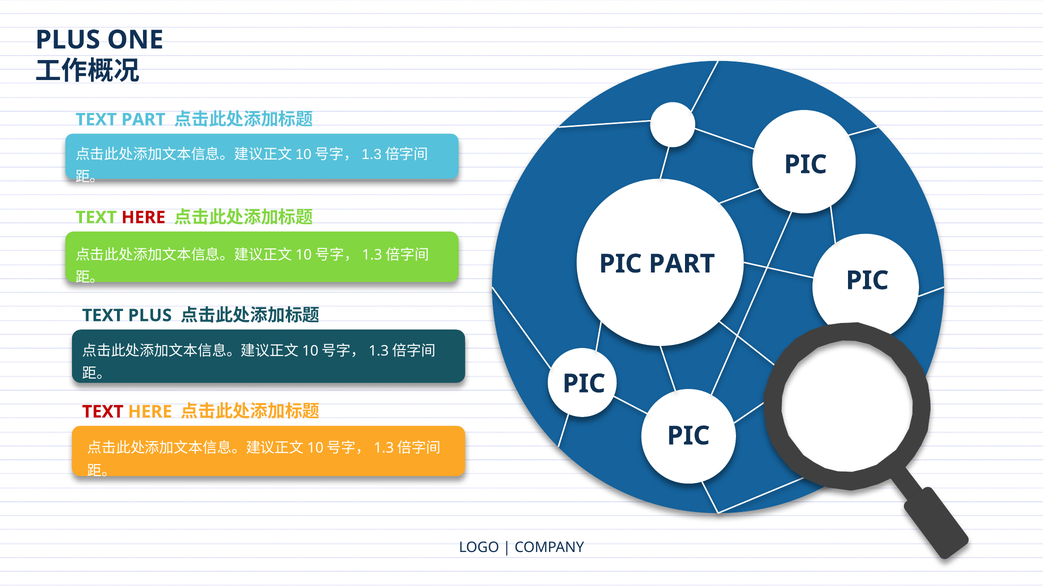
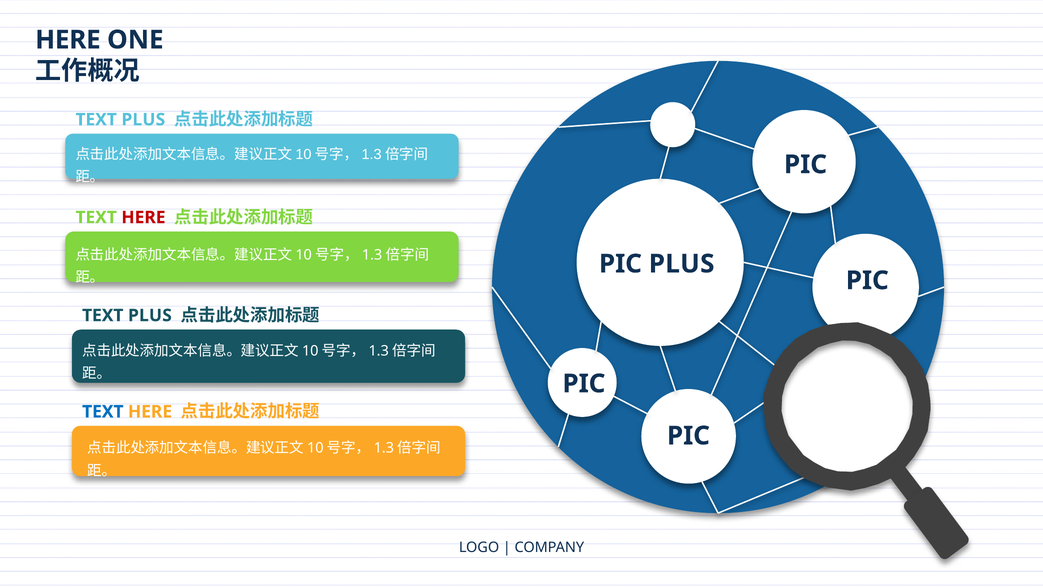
PLUS: PLUS -> HERE (68, 40)
PART: PART -> PLUS (143, 120)
PIC PART: PART -> PLUS (682, 264)
TEXT colour: red -> blue (103, 412)
